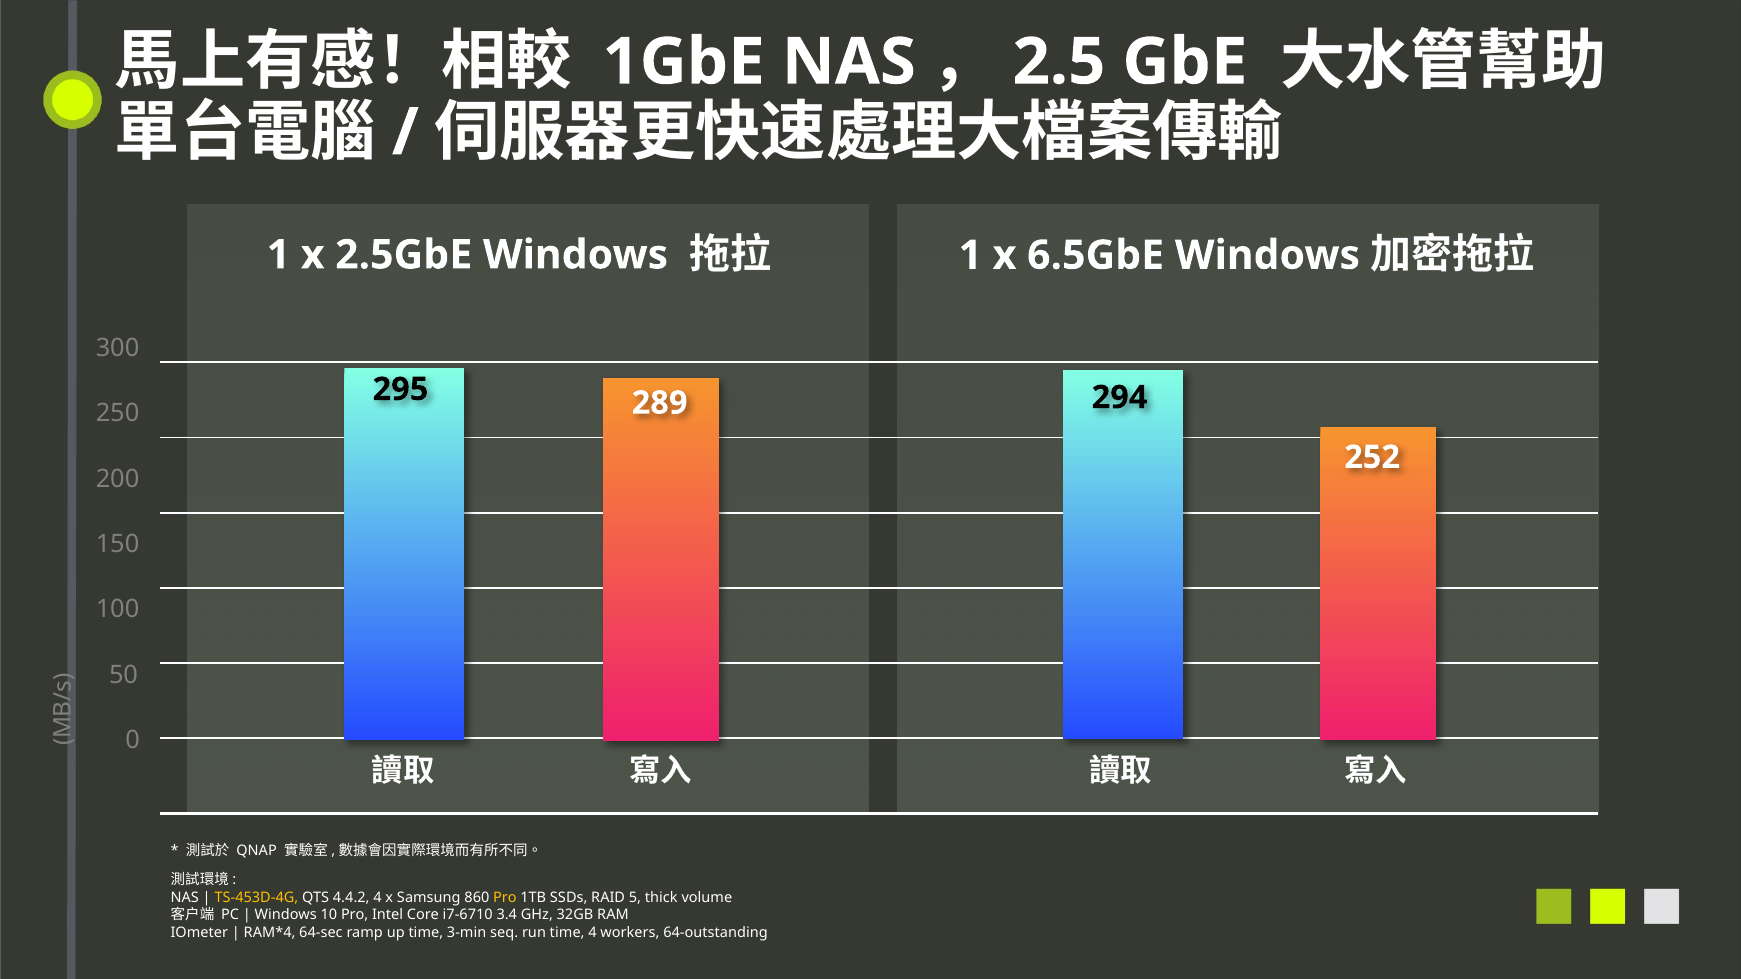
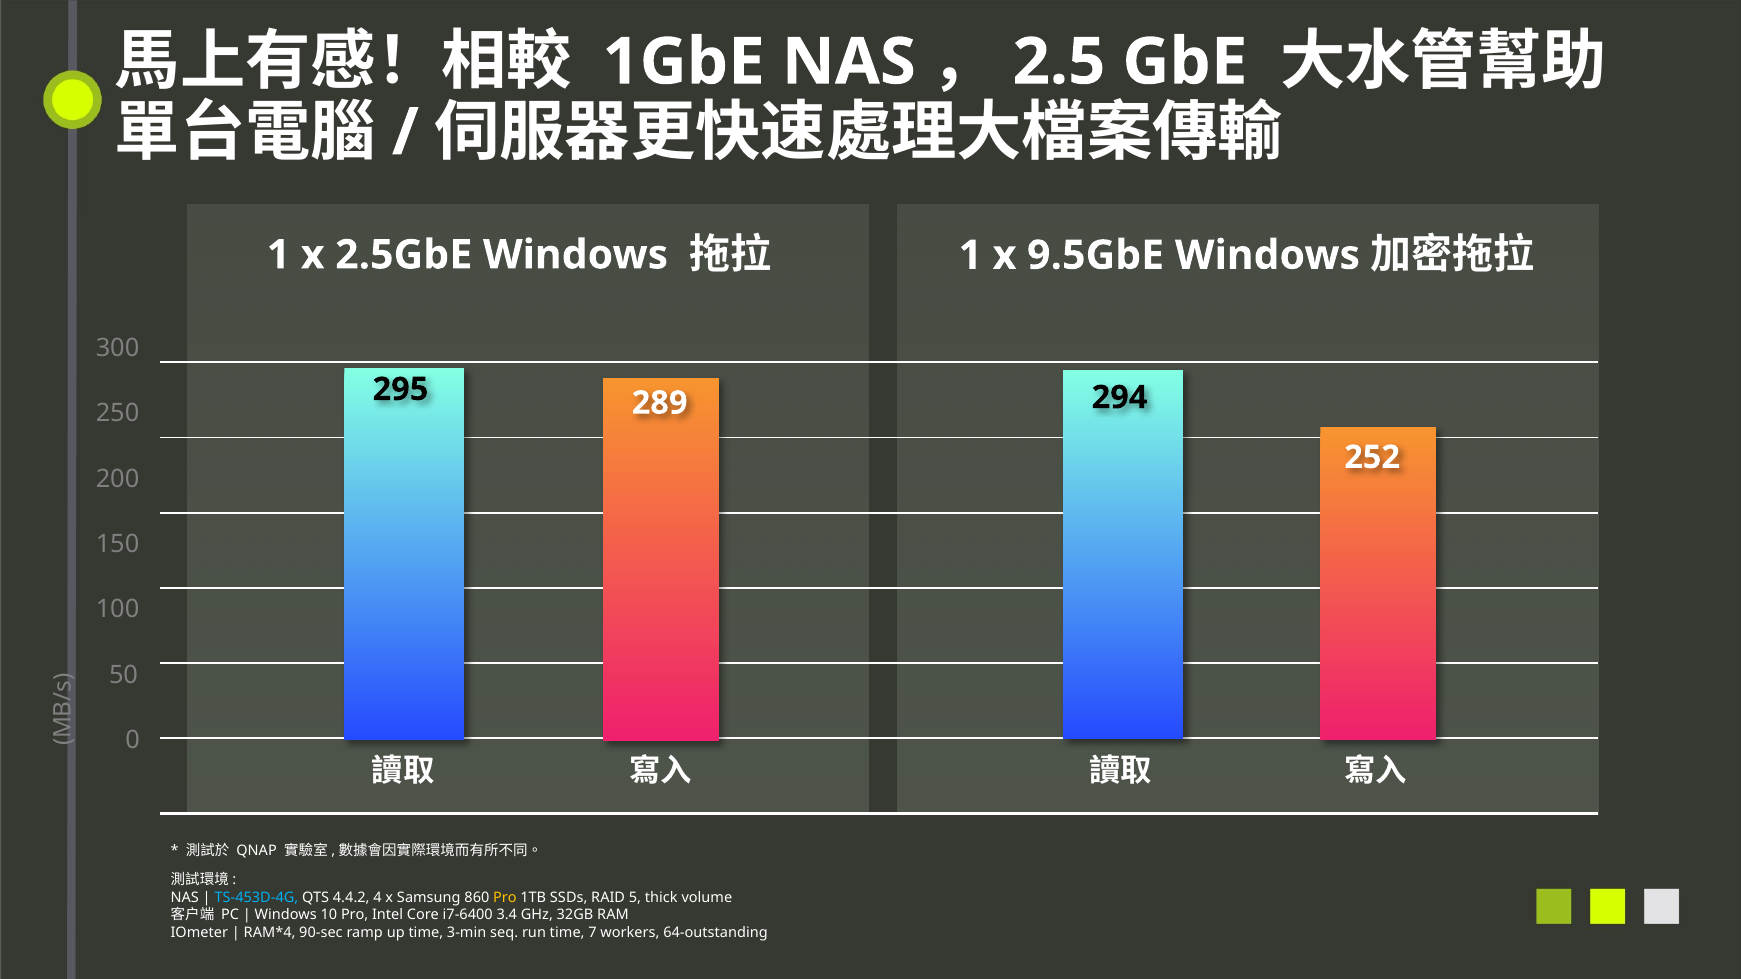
6.5GbE: 6.5GbE -> 9.5GbE (1096, 255)
TS-453D-4G colour: yellow -> light blue (256, 898)
i7-6710: i7-6710 -> i7-6400 (468, 915)
64-sec: 64-sec -> 90-sec (321, 933)
time 4: 4 -> 7 (593, 933)
